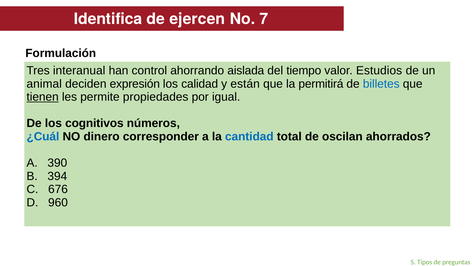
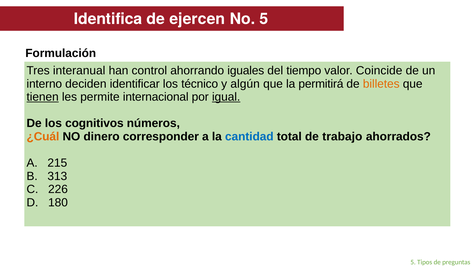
No 7: 7 -> 5 (264, 19)
aislada: aislada -> iguales (246, 71)
Estudios: Estudios -> Coincide (379, 71)
animal: animal -> interno (44, 84)
expresión: expresión -> identificar (135, 84)
calidad: calidad -> técnico (200, 84)
están: están -> algún (245, 84)
billetes colour: blue -> orange (381, 84)
propiedades: propiedades -> internacional (156, 97)
igual underline: none -> present (226, 97)
¿Cuál colour: blue -> orange (43, 136)
oscilan: oscilan -> trabajo (342, 136)
390: 390 -> 215 (57, 163)
394: 394 -> 313 (57, 176)
676: 676 -> 226 (58, 189)
960: 960 -> 180 (58, 202)
